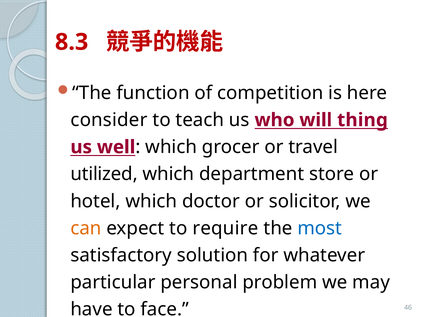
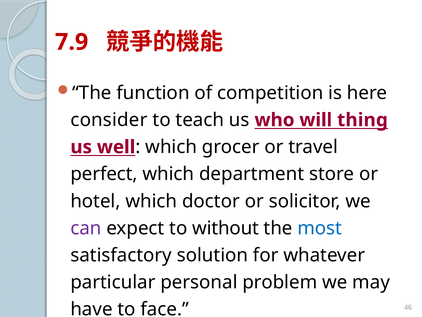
8.3: 8.3 -> 7.9 (72, 42)
utilized: utilized -> perfect (104, 174)
can colour: orange -> purple (86, 228)
require: require -> without (226, 228)
